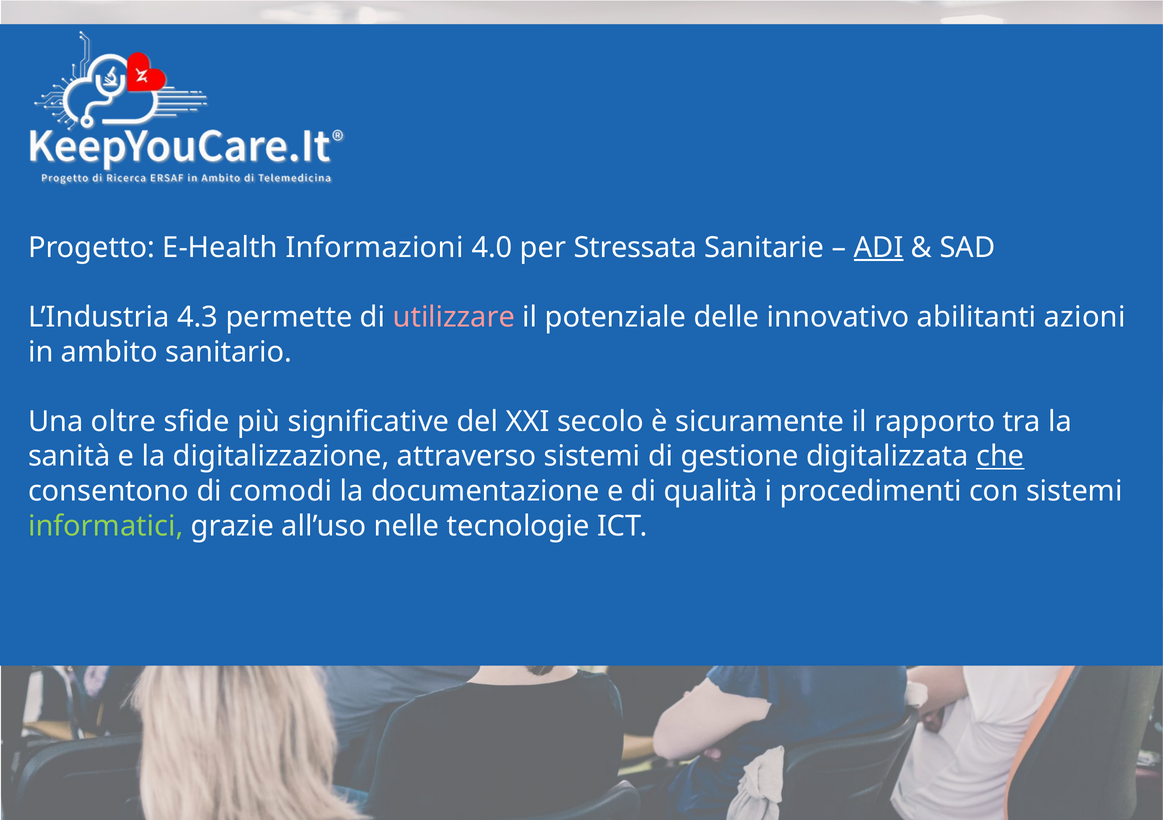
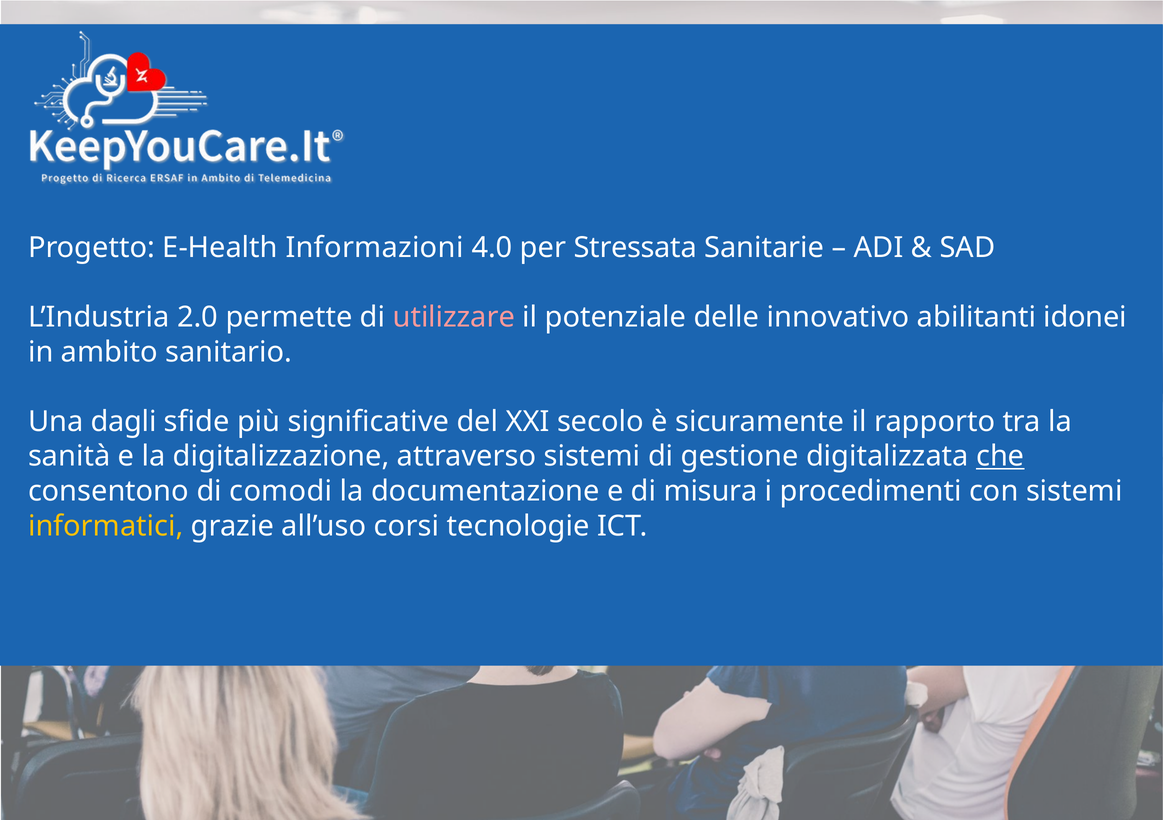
ADI underline: present -> none (879, 248)
4.3: 4.3 -> 2.0 (197, 317)
azioni: azioni -> idonei (1085, 317)
oltre: oltre -> dagli (124, 422)
qualità: qualità -> misura (711, 491)
informatici colour: light green -> yellow (106, 526)
nelle: nelle -> corsi (406, 526)
